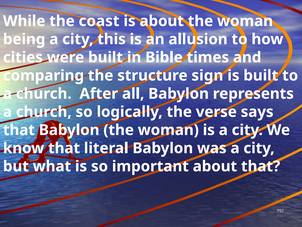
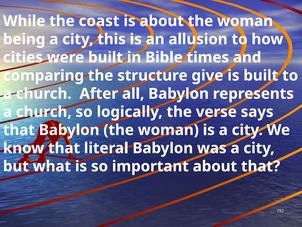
sign: sign -> give (207, 75)
